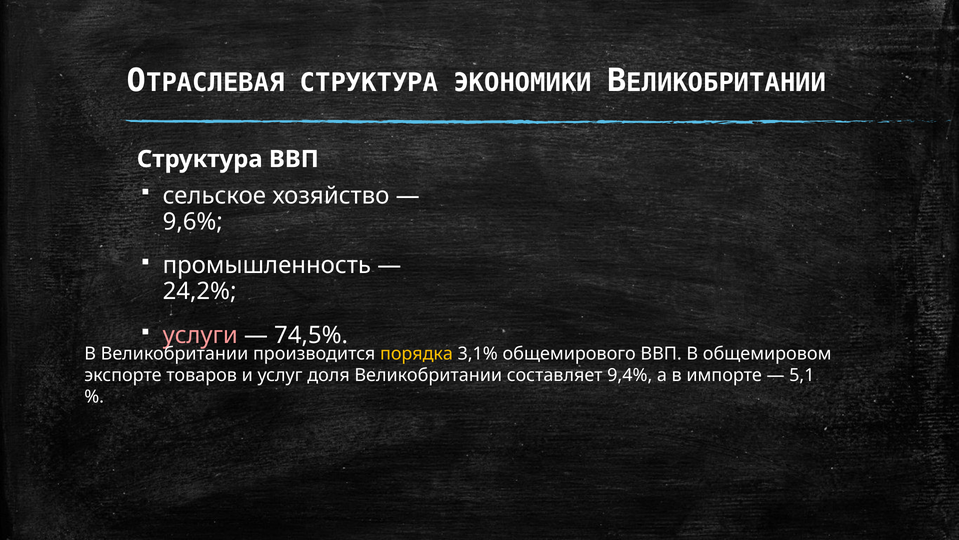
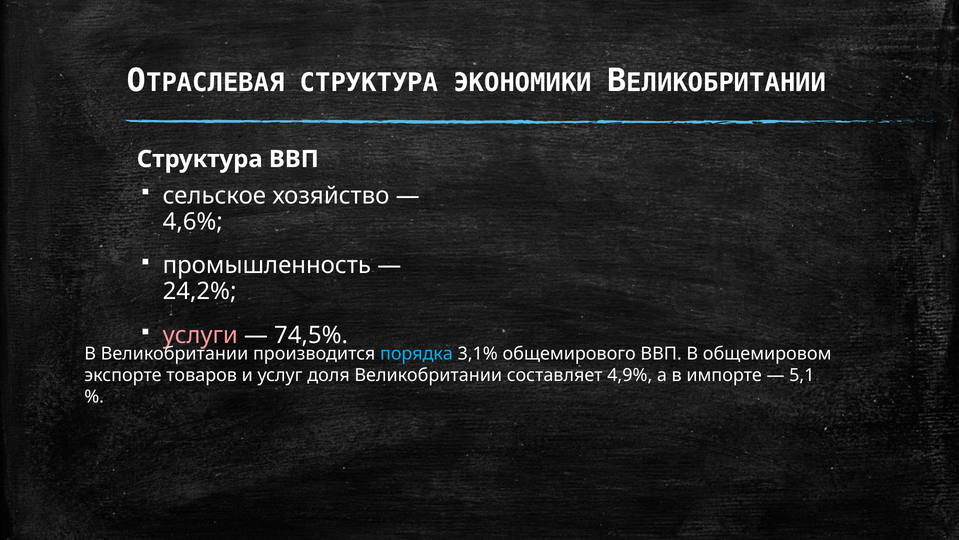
9,6%: 9,6% -> 4,6% (193, 221)
порядка colour: yellow -> light blue (417, 353)
9,4%: 9,4% -> 4,9% (630, 375)
